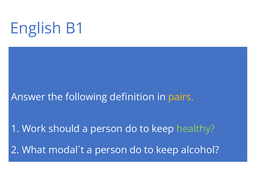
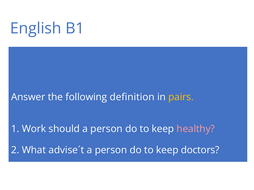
healthy colour: light green -> pink (196, 129)
modal´t: modal´t -> advise´t (66, 150)
alcohol: alcohol -> doctors (200, 150)
